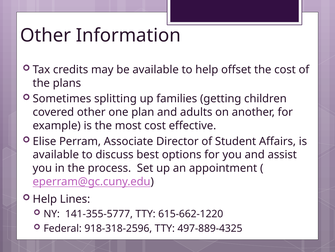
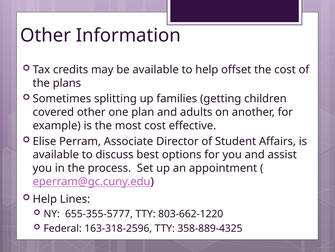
141-355-5777: 141-355-5777 -> 655-355-5777 (99, 213)
615-662-1220: 615-662-1220 -> 803-662-1220 (191, 213)
918-318-2596: 918-318-2596 -> 163-318-2596 (118, 228)
497-889-4325: 497-889-4325 -> 358-889-4325 (210, 228)
